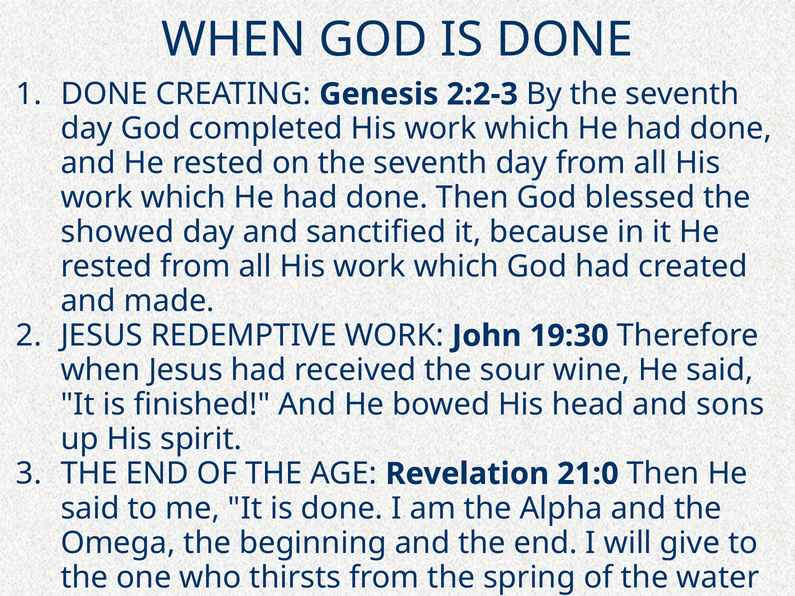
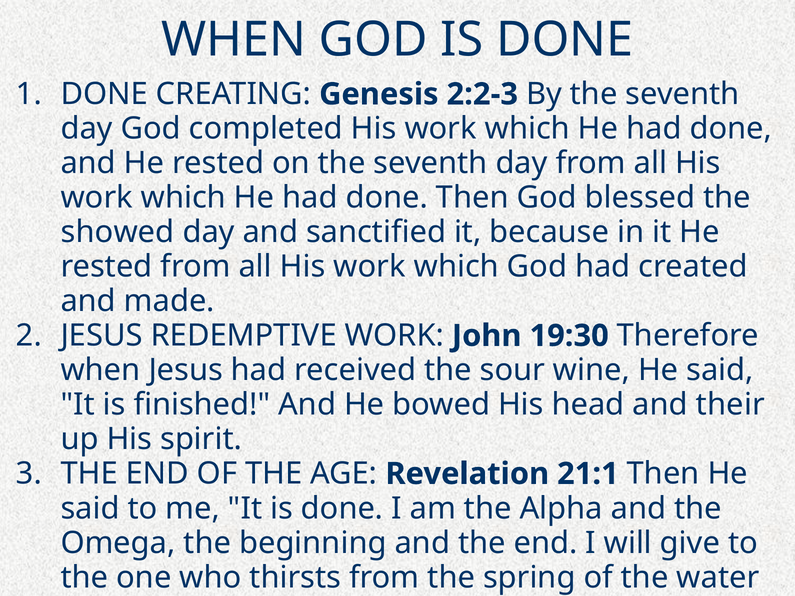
sons: sons -> their (730, 405)
21:0: 21:0 -> 21:1 (588, 474)
